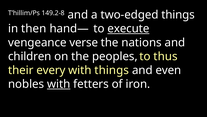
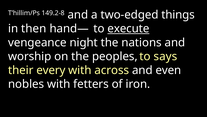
verse: verse -> night (84, 42)
children: children -> worship (30, 56)
thus: thus -> says (165, 56)
with things: things -> across (112, 70)
with underline: present -> none (59, 84)
